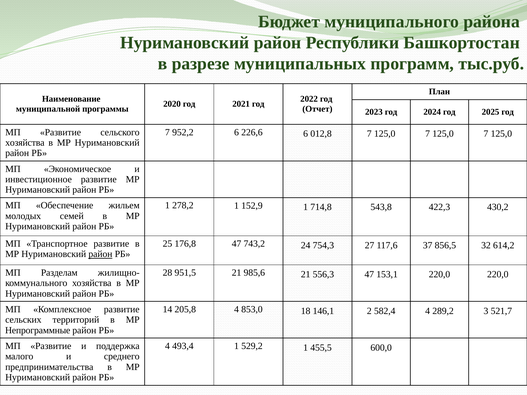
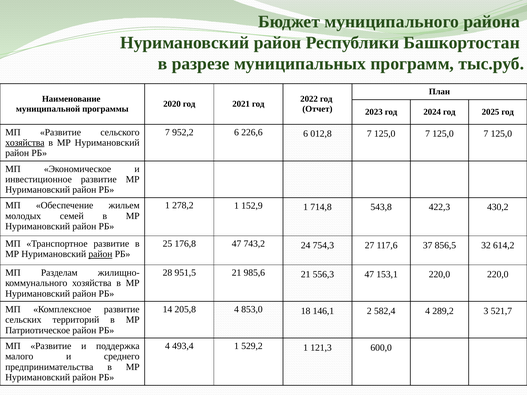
хозяйства underline: none -> present (25, 143)
Непрограммные: Непрограммные -> Патриотическое (38, 330)
455,5: 455,5 -> 121,3 (321, 348)
